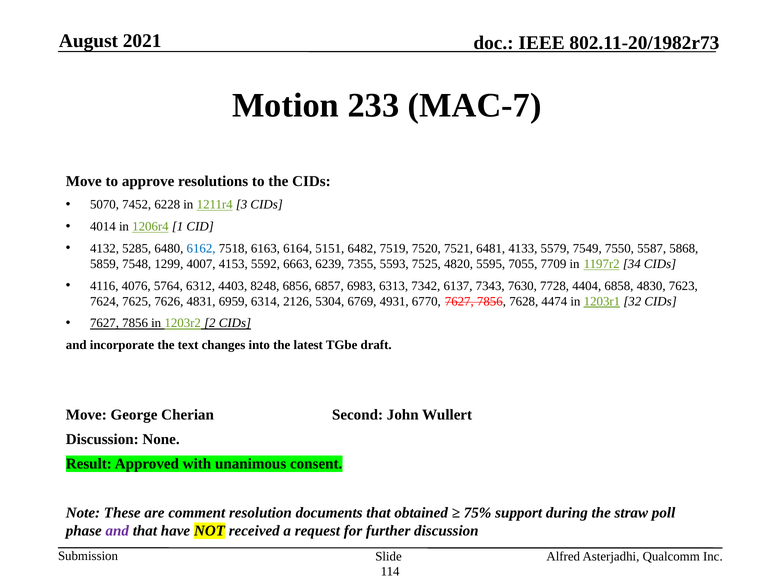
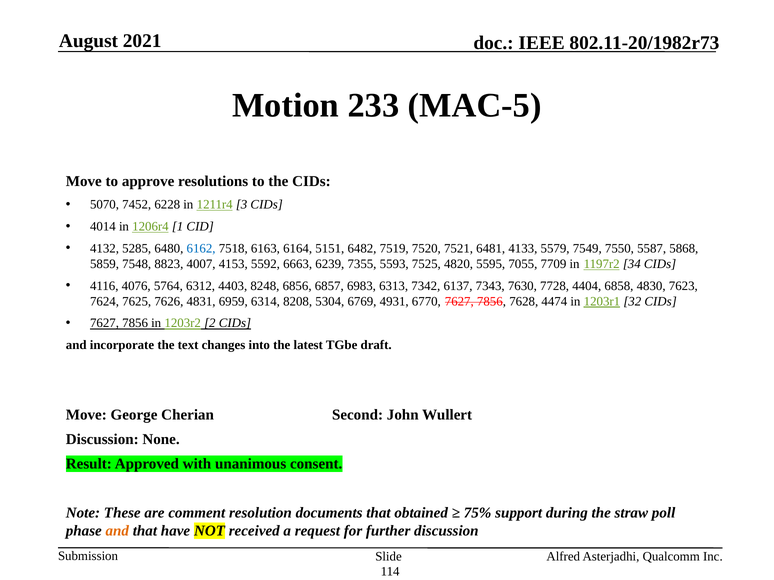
MAC-7: MAC-7 -> MAC-5 (475, 106)
1299: 1299 -> 8823 (169, 264)
2126: 2126 -> 8208 (298, 302)
and colour: purple -> orange (117, 531)
